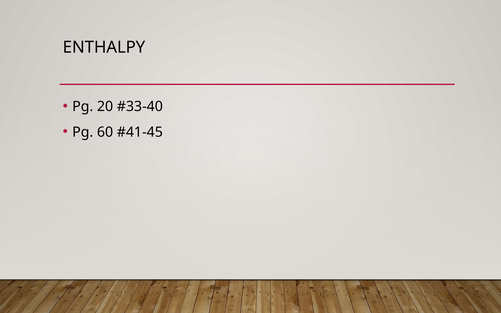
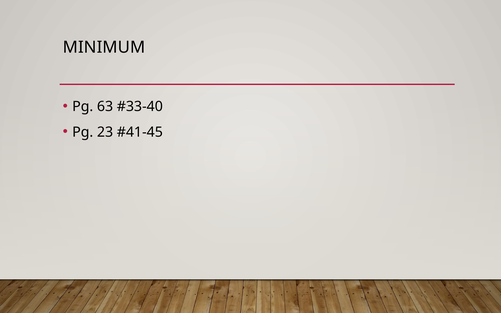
ENTHALPY: ENTHALPY -> MINIMUM (104, 47)
20: 20 -> 63 (105, 107)
60: 60 -> 23 (105, 132)
